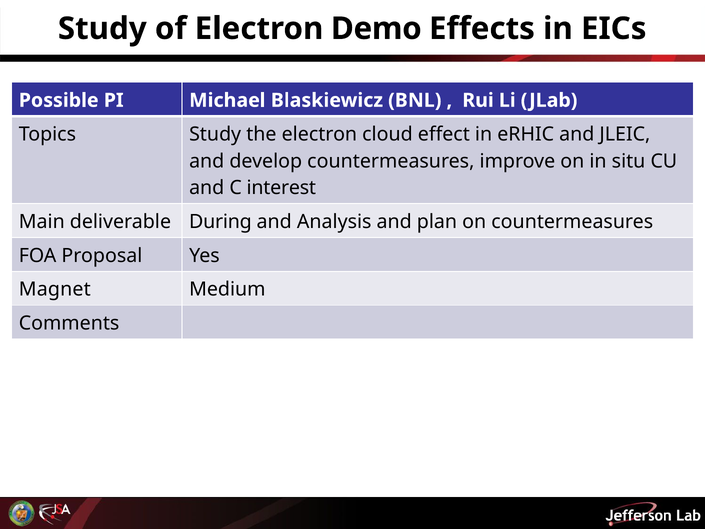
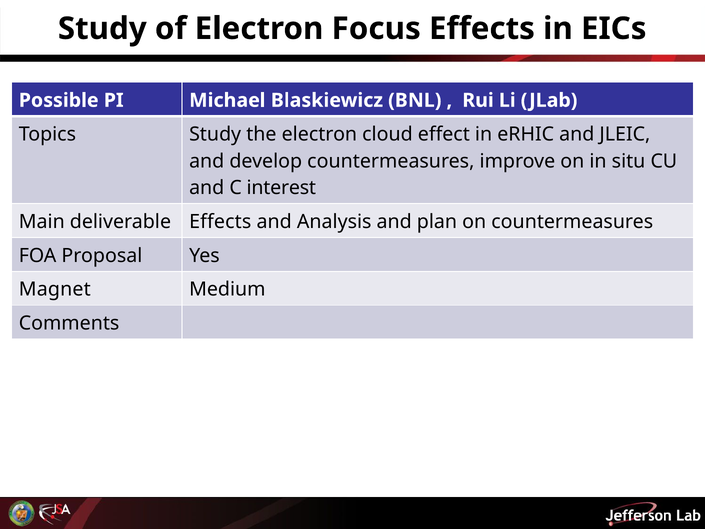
Demo: Demo -> Focus (376, 29)
deliverable During: During -> Effects (220, 222)
